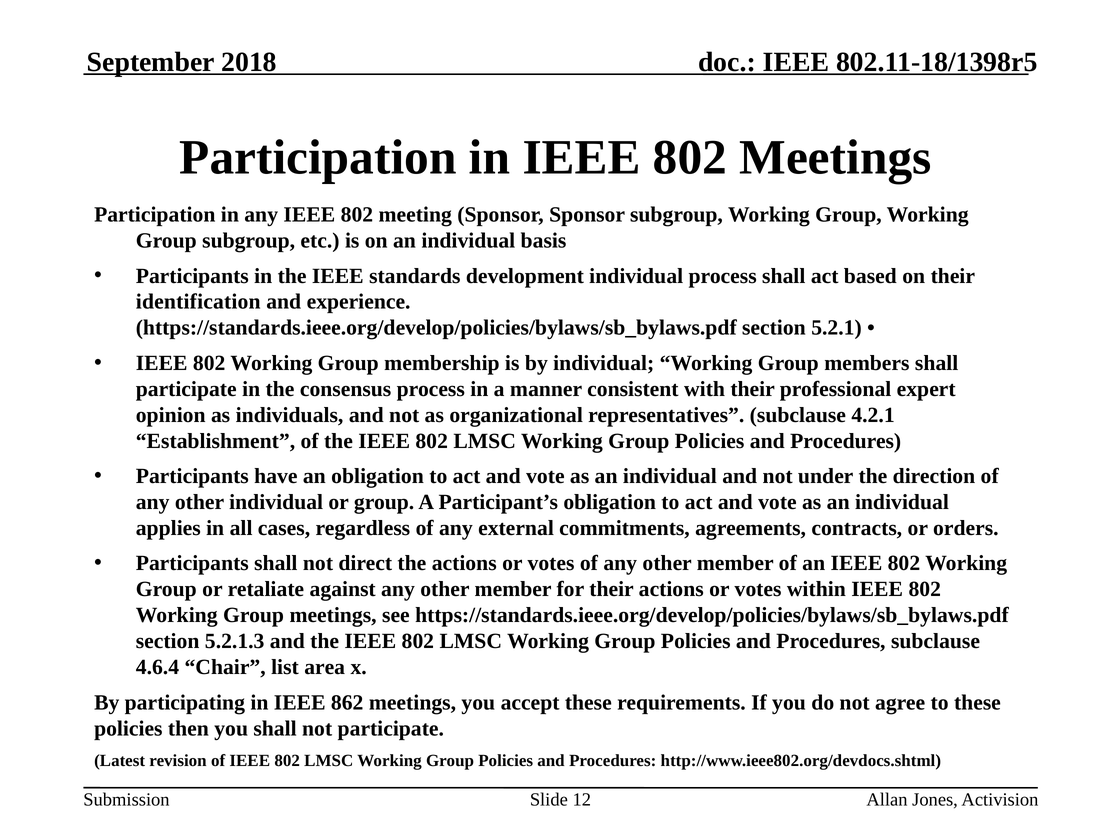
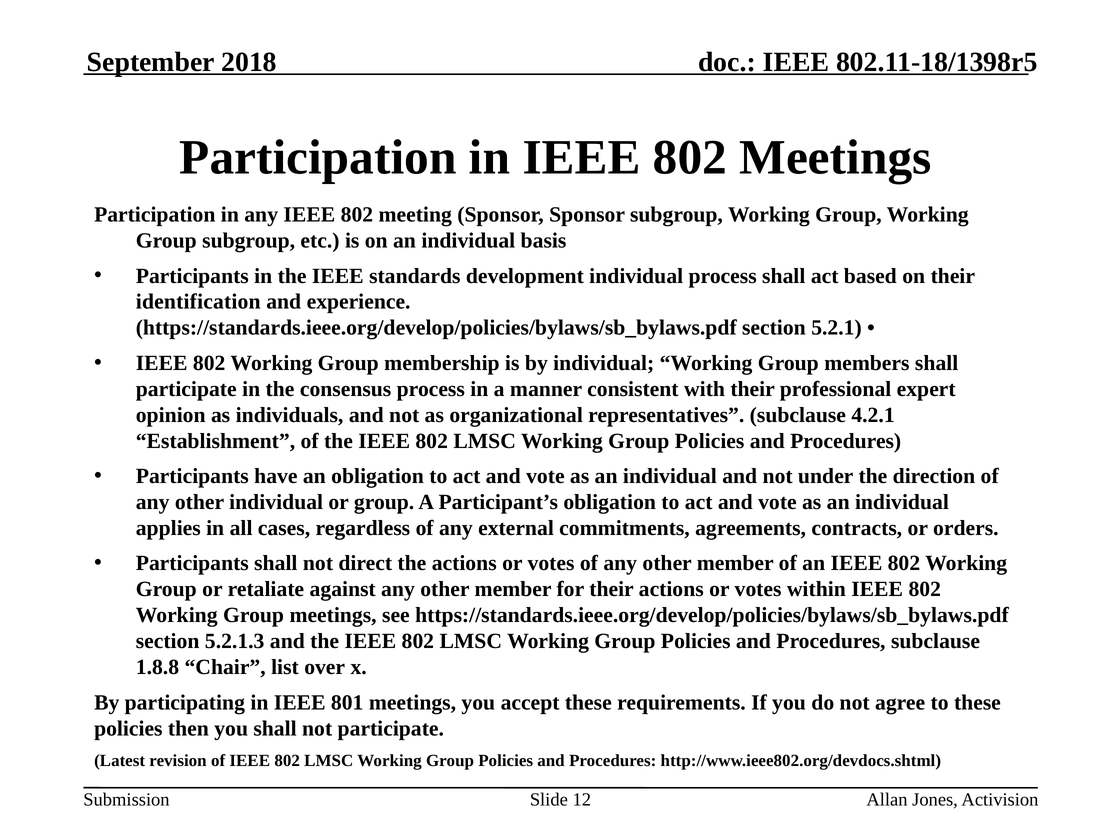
4.6.4: 4.6.4 -> 1.8.8 (157, 667)
area: area -> over (325, 667)
862: 862 -> 801 (347, 702)
